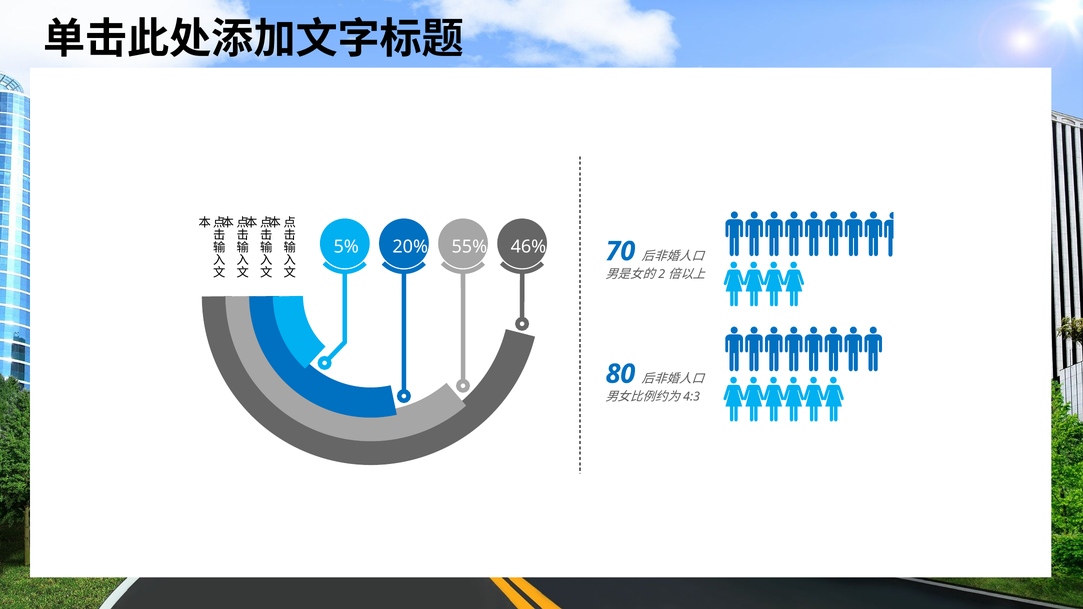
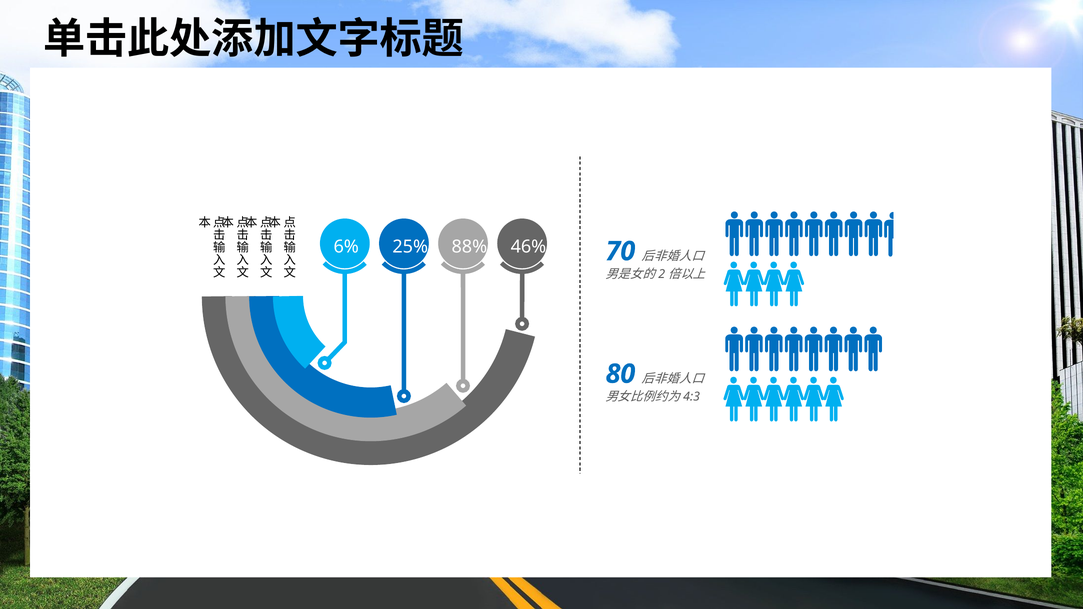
5%: 5% -> 6% (346, 247)
20%: 20% -> 25% (410, 247)
55%: 55% -> 88% (469, 247)
